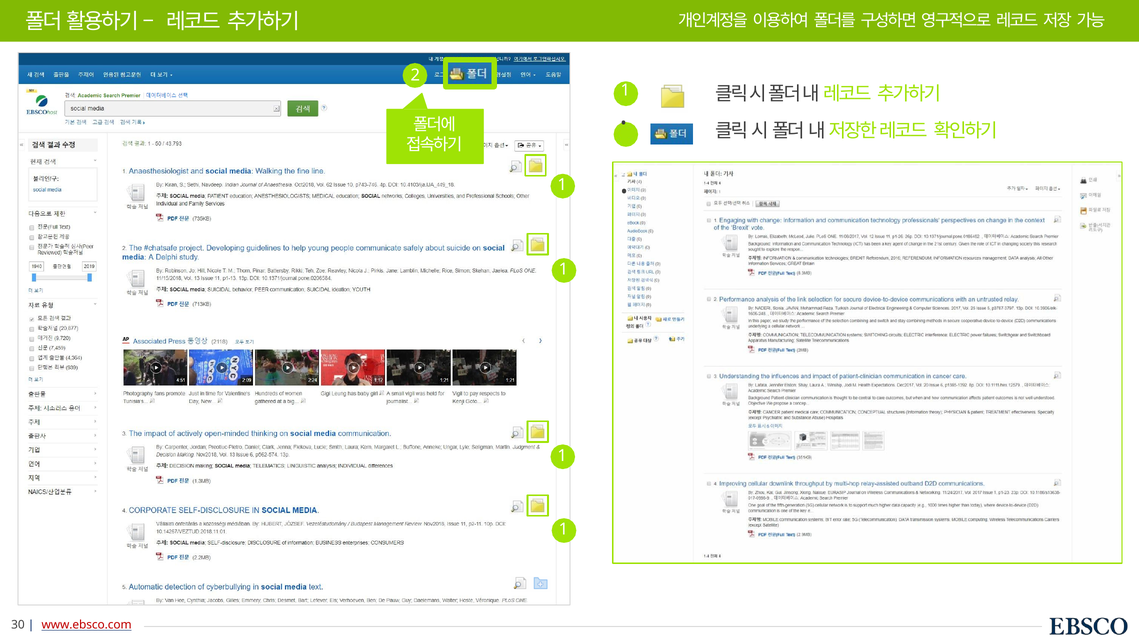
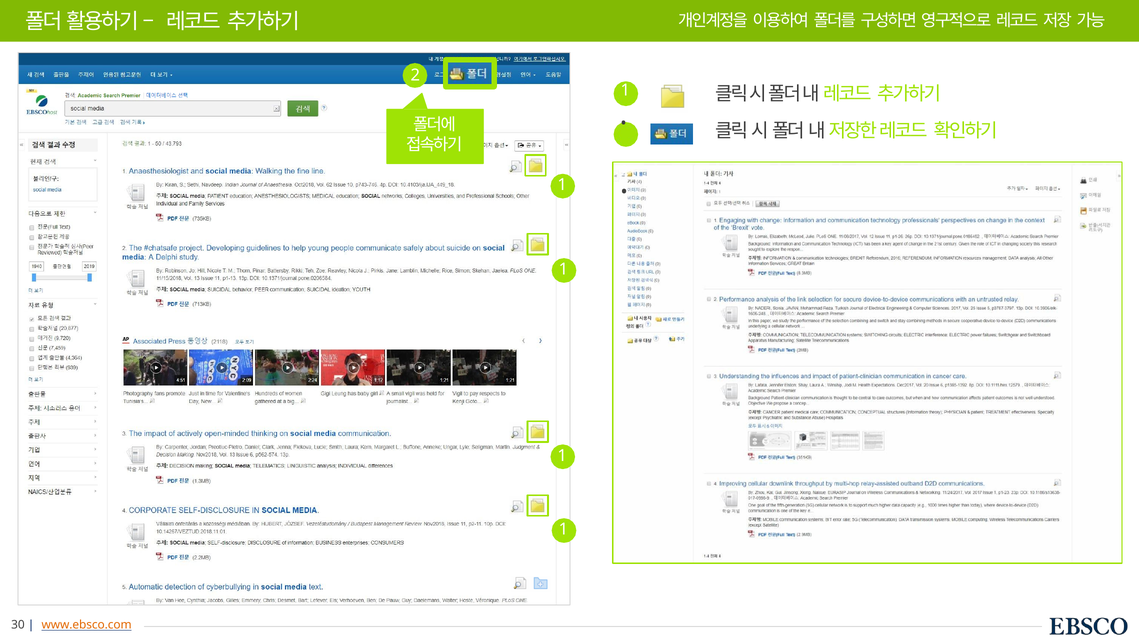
www.ebsco.com colour: red -> orange (87, 625)
